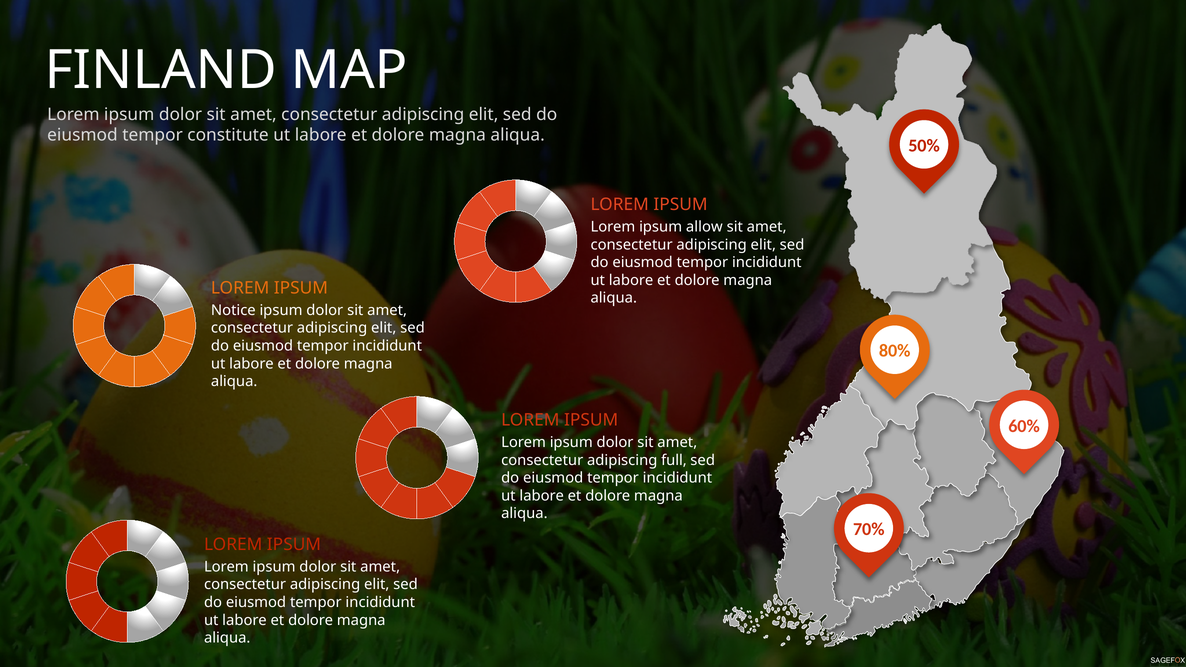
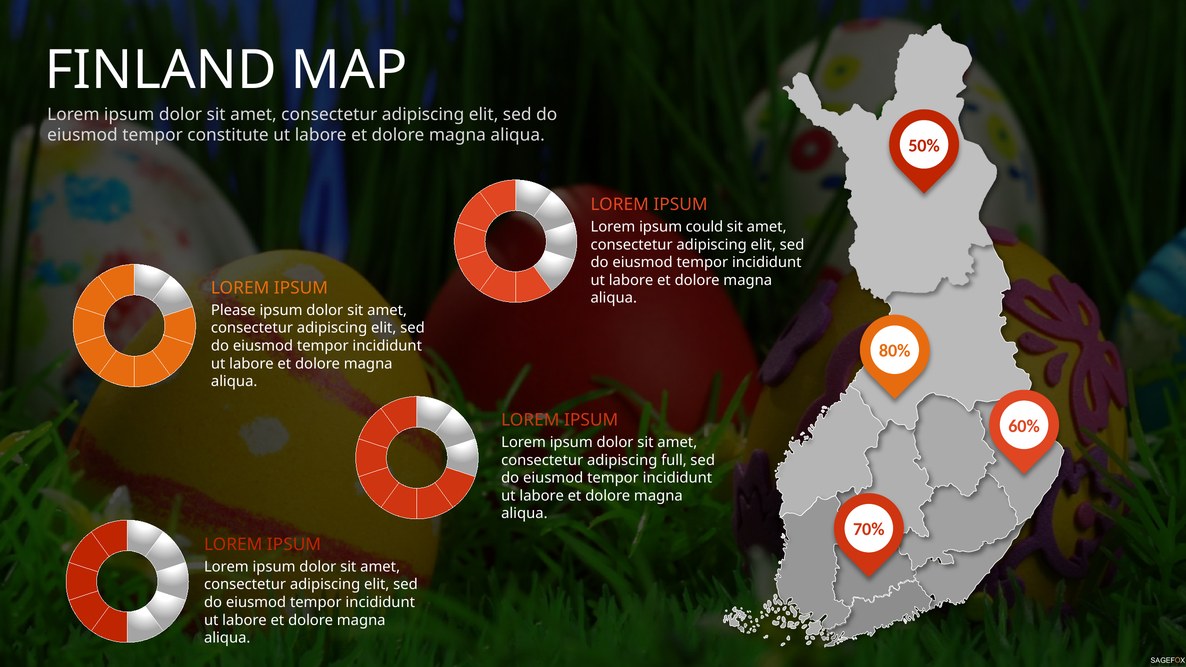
allow: allow -> could (704, 227)
Notice: Notice -> Please (233, 310)
